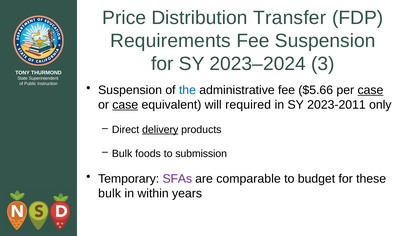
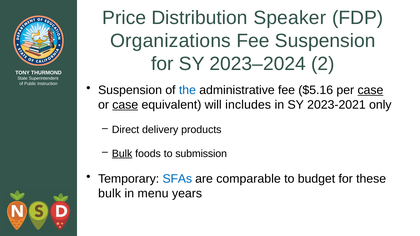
Transfer: Transfer -> Speaker (290, 18)
Requirements: Requirements -> Organizations (170, 41)
3: 3 -> 2 (323, 64)
$5.66: $5.66 -> $5.16 (316, 90)
required: required -> includes (248, 105)
2023-2011: 2023-2011 -> 2023-2021 (336, 105)
delivery underline: present -> none (160, 130)
Bulk underline: none -> present (122, 154)
SFAs colour: purple -> blue (177, 179)
within: within -> menu (153, 194)
